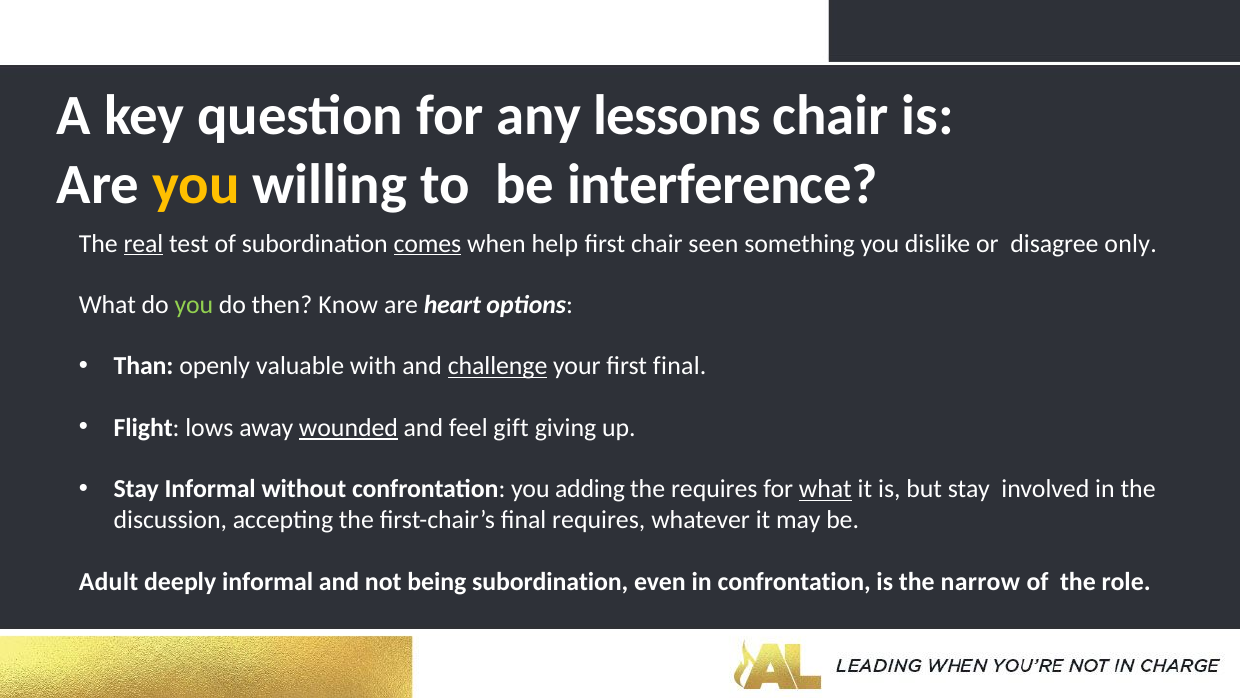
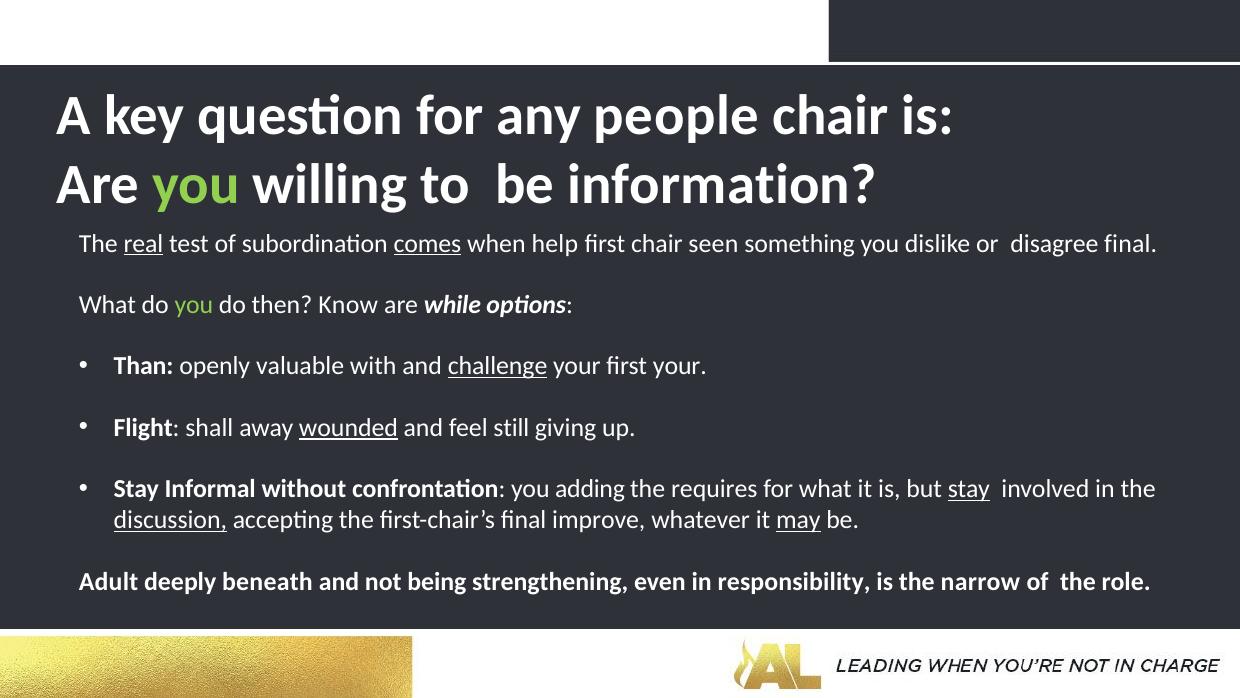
lessons: lessons -> people (677, 116)
you colour: yellow -> light green (196, 185)
interference: interference -> information (722, 185)
disagree only: only -> final (1131, 243)
heart: heart -> while (452, 305)
first final: final -> your (680, 366)
lows: lows -> shall (209, 427)
gift: gift -> still (511, 427)
what underline: present -> none (825, 489)
stay underline: none -> present (969, 489)
discussion underline: none -> present (170, 520)
final requires: requires -> improve (599, 520)
may underline: none -> present (798, 520)
deeply informal: informal -> beneath (267, 581)
being subordination: subordination -> strengthening (550, 581)
in confrontation: confrontation -> responsibility (794, 581)
